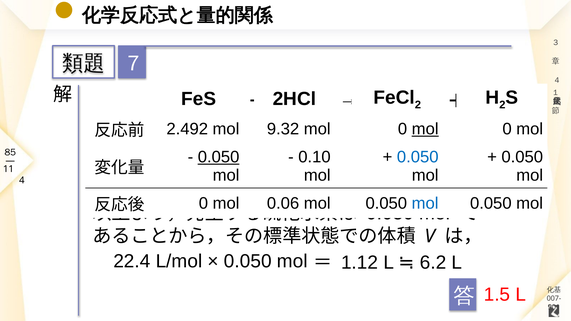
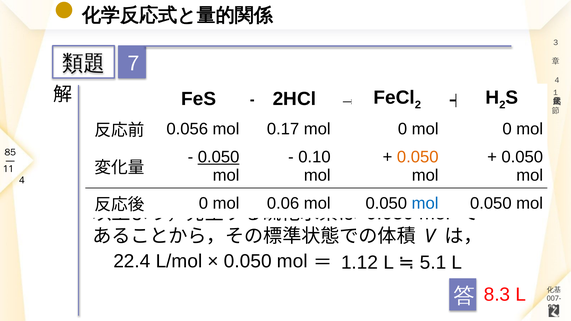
2.492: 2.492 -> 0.056 (187, 129)
9.32: 9.32 -> 0.17 (283, 129)
mol underline: present -> none (425, 129)
0.050 colour: blue -> orange (418, 157)
6.2: 6.2 -> 5.1 (433, 263)
1.5: 1.5 -> 8.3 (497, 295)
